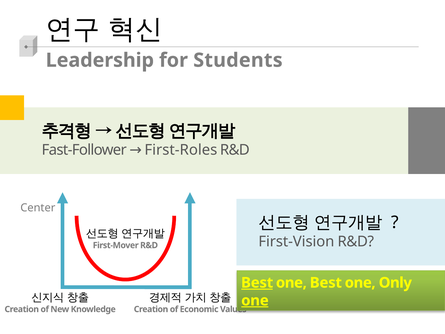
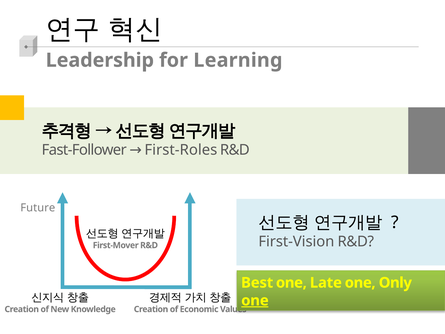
Students: Students -> Learning (238, 60)
Center: Center -> Future (38, 208)
Best underline: present -> none (257, 283)
one Best: Best -> Late (326, 283)
